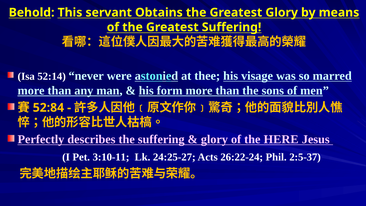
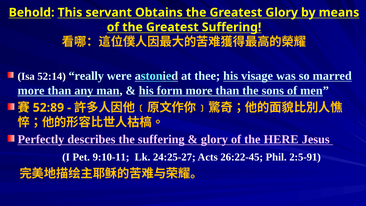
never: never -> really (86, 76)
52:84: 52:84 -> 52:89 (48, 108)
3:10-11: 3:10-11 -> 9:10-11 (111, 157)
26:22-24: 26:22-24 -> 26:22-45 (242, 157)
2:5-37: 2:5-37 -> 2:5-91 (305, 157)
